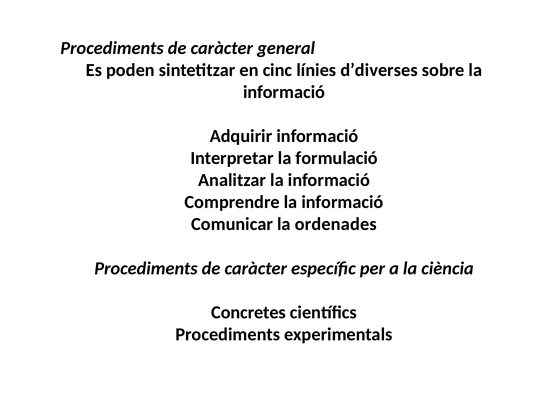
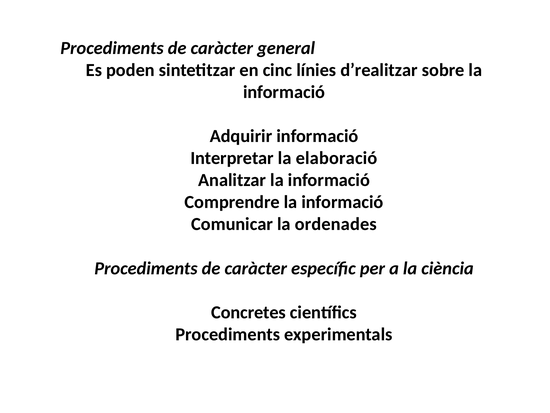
d’diverses: d’diverses -> d’realitzar (379, 70)
formulació: formulació -> elaboració (337, 158)
